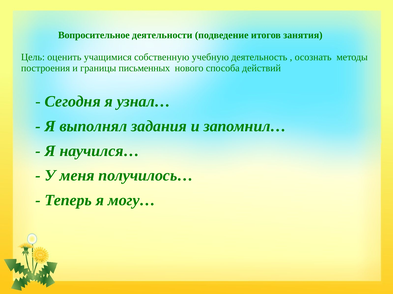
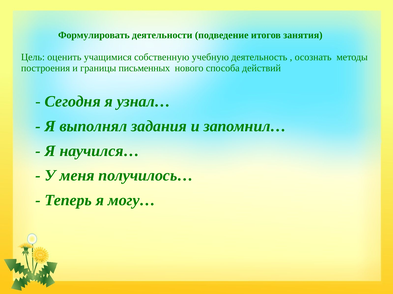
Вопросительное: Вопросительное -> Формулировать (94, 35)
